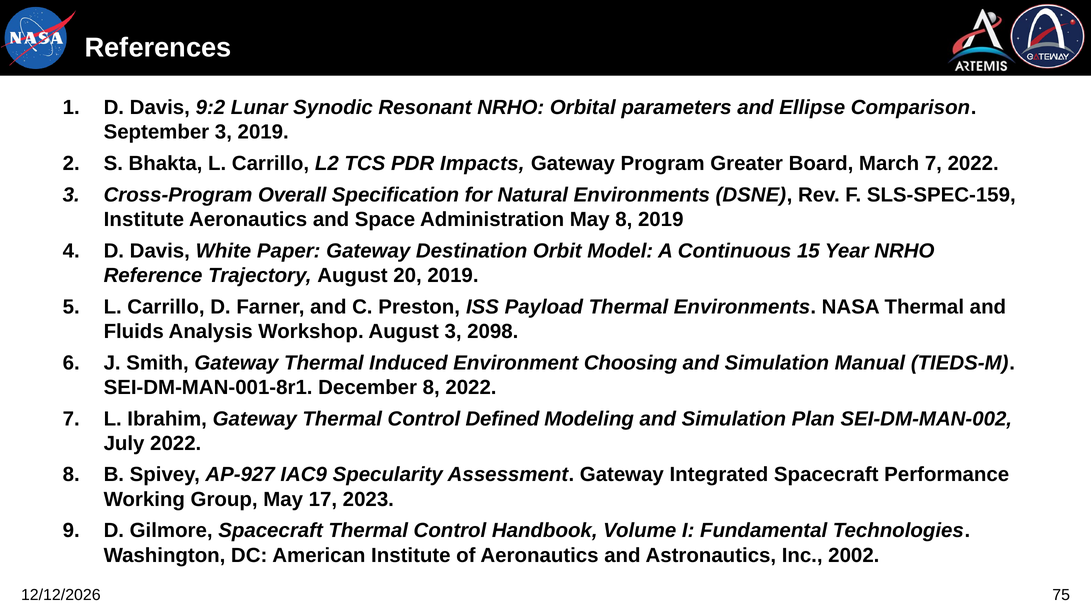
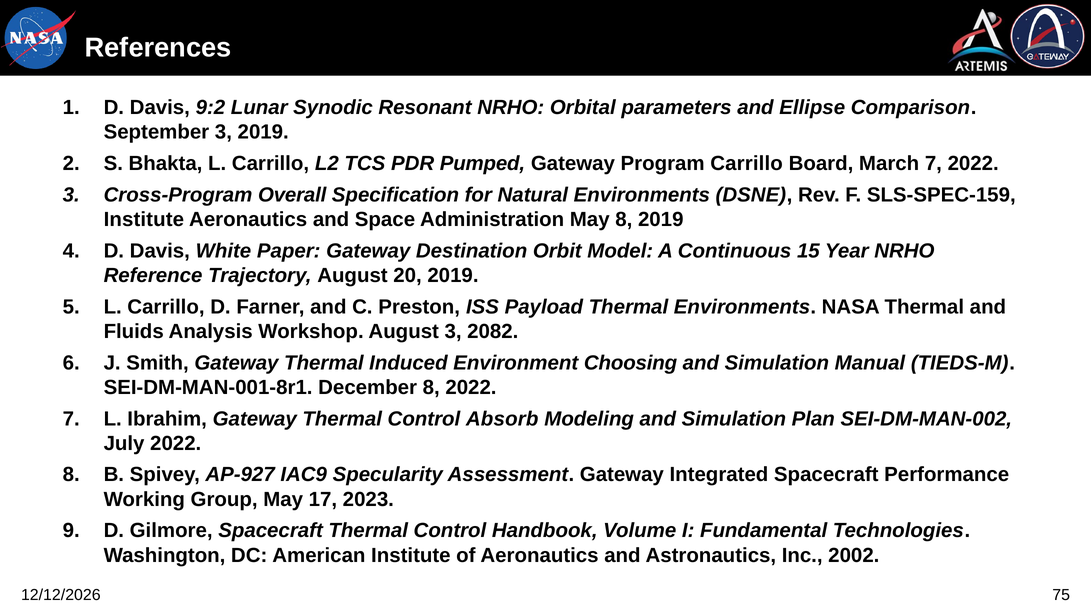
Impacts: Impacts -> Pumped (482, 164)
Program Greater: Greater -> Carrillo (747, 164)
2098: 2098 -> 2082 (493, 331)
Defined: Defined -> Absorb (502, 419)
